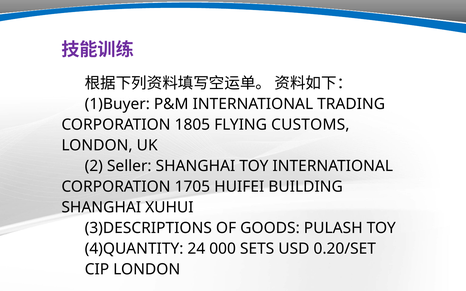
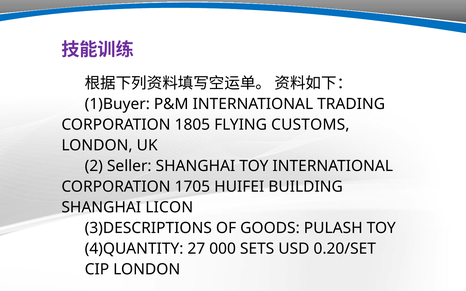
XUHUI: XUHUI -> LICON (169, 208)
24: 24 -> 27 (196, 249)
